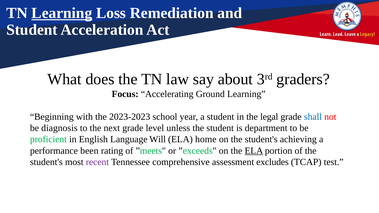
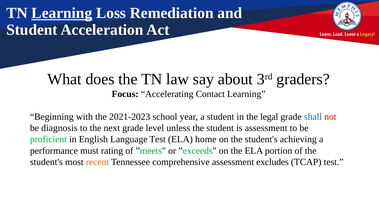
Ground: Ground -> Contact (210, 94)
2023-2023: 2023-2023 -> 2021-2023 (130, 117)
is department: department -> assessment (266, 128)
Language Will: Will -> Test (158, 139)
been: been -> must (89, 151)
ELA underline: present -> none (254, 151)
recent colour: purple -> orange (97, 162)
